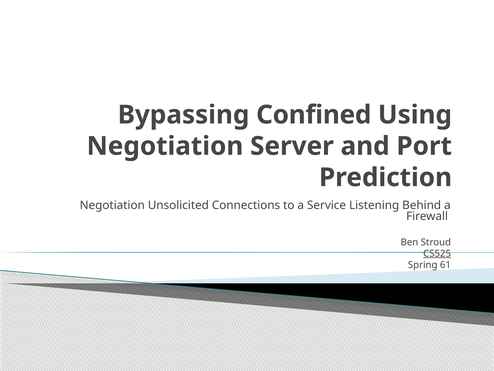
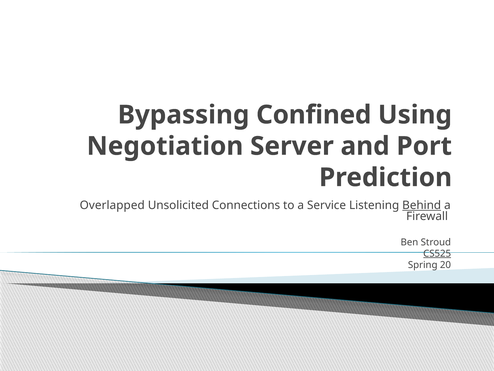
Negotiation: Negotiation -> Overlapped (112, 205)
Behind underline: none -> present (422, 205)
61: 61 -> 20 (445, 265)
